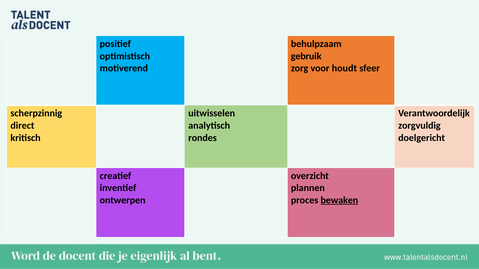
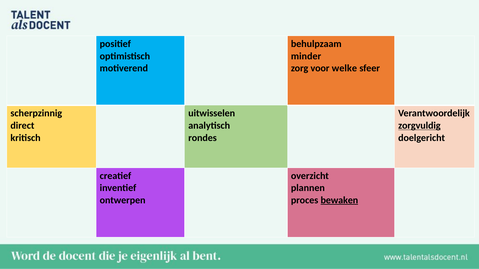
gebruik: gebruik -> minder (306, 56)
houdt: houdt -> welke (344, 68)
zorgvuldig underline: none -> present (419, 126)
